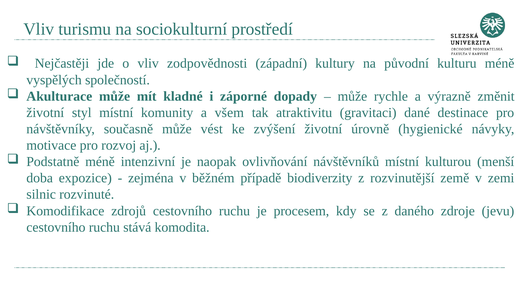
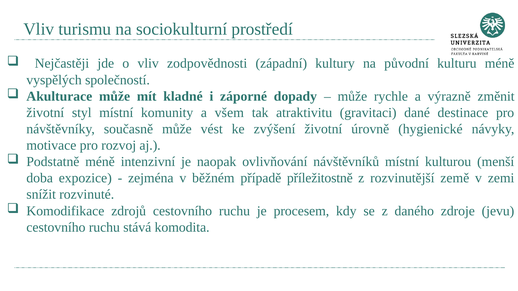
biodiverzity: biodiverzity -> příležitostně (320, 178)
silnic: silnic -> snížit (41, 195)
